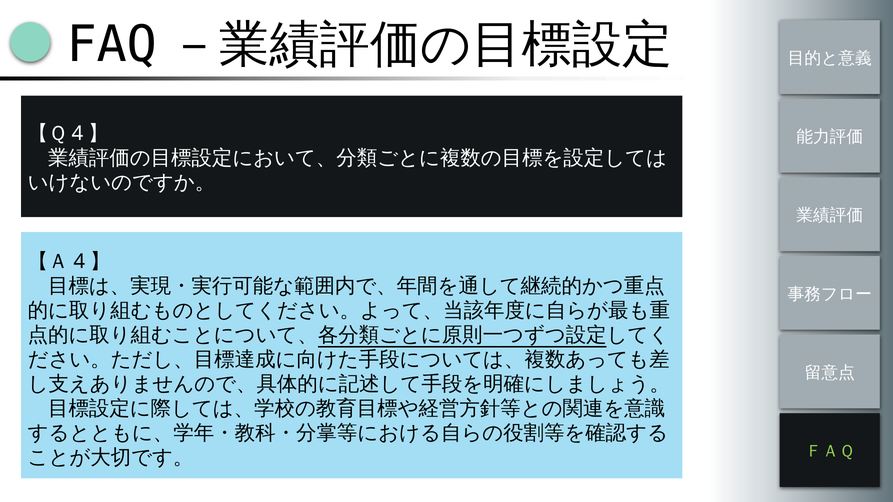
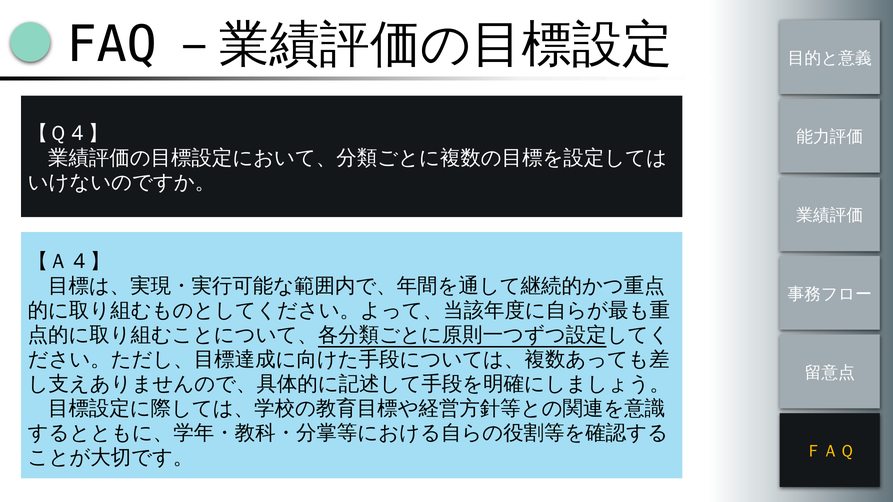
ＦＡＱ colour: light green -> yellow (830, 452)
